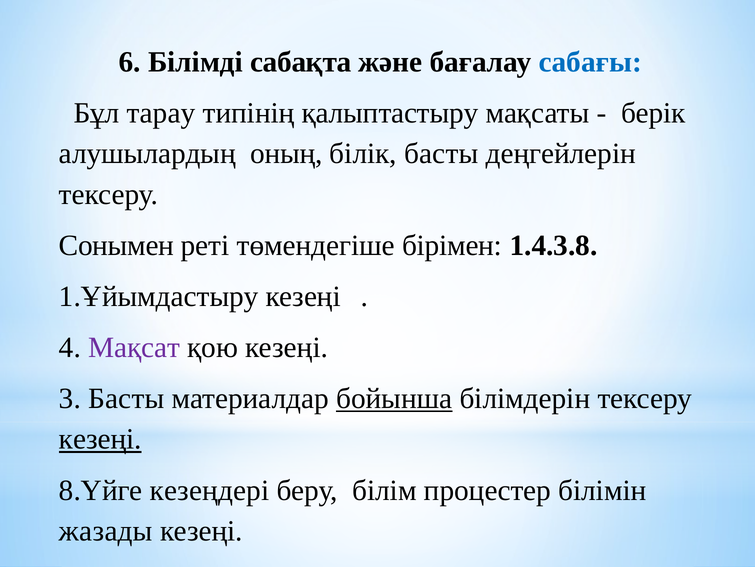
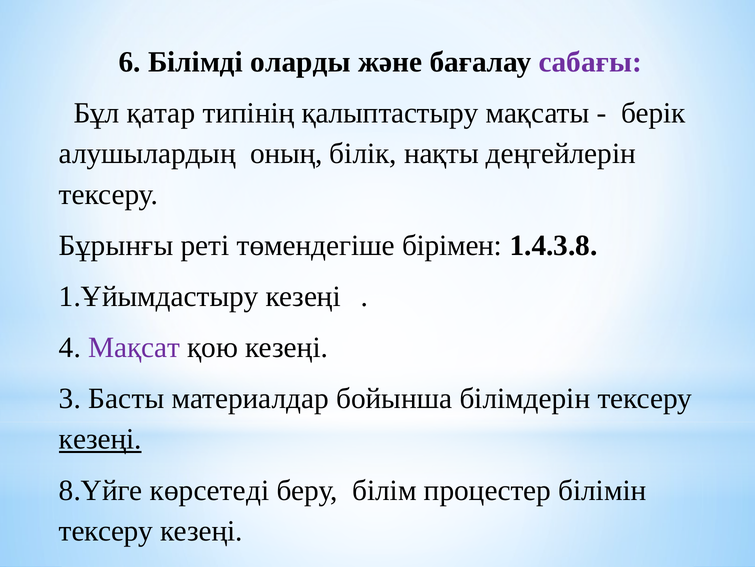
сабақта: сабақта -> оларды (300, 62)
сабағы colour: blue -> purple (590, 62)
тарау: тарау -> қатар (161, 113)
білік басты: басты -> нақты (441, 154)
Сонымен: Сонымен -> Бұрынғы (116, 245)
бойынша underline: present -> none (394, 398)
кезеңдері: кезеңдері -> көрсетеді (209, 490)
жазады: жазады -> тексеру (106, 530)
